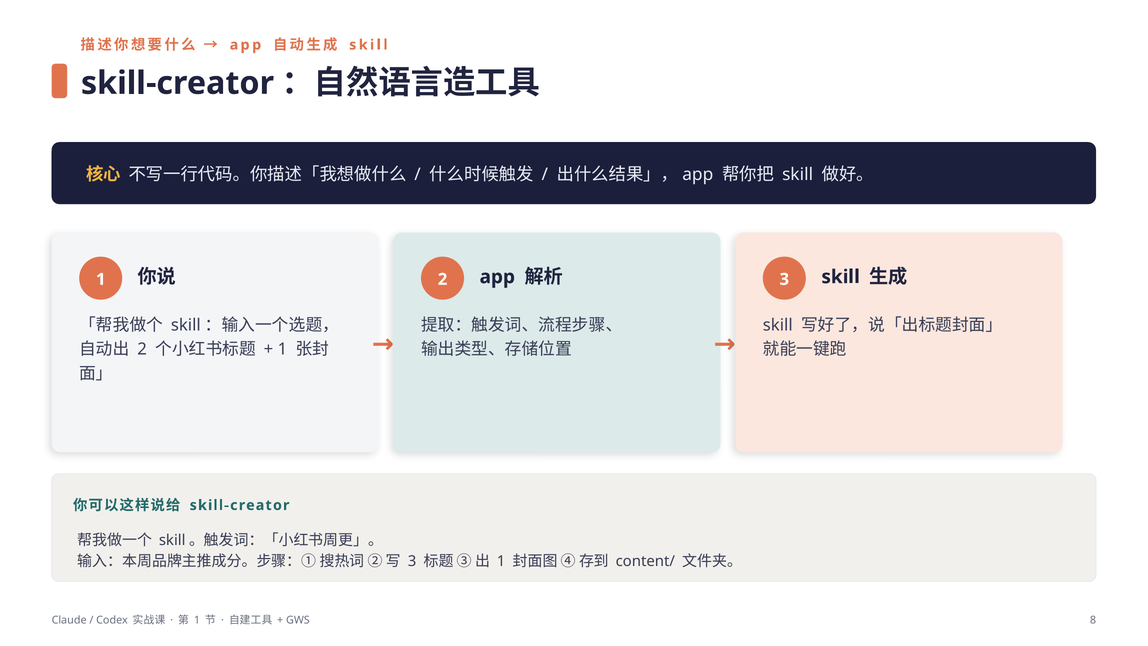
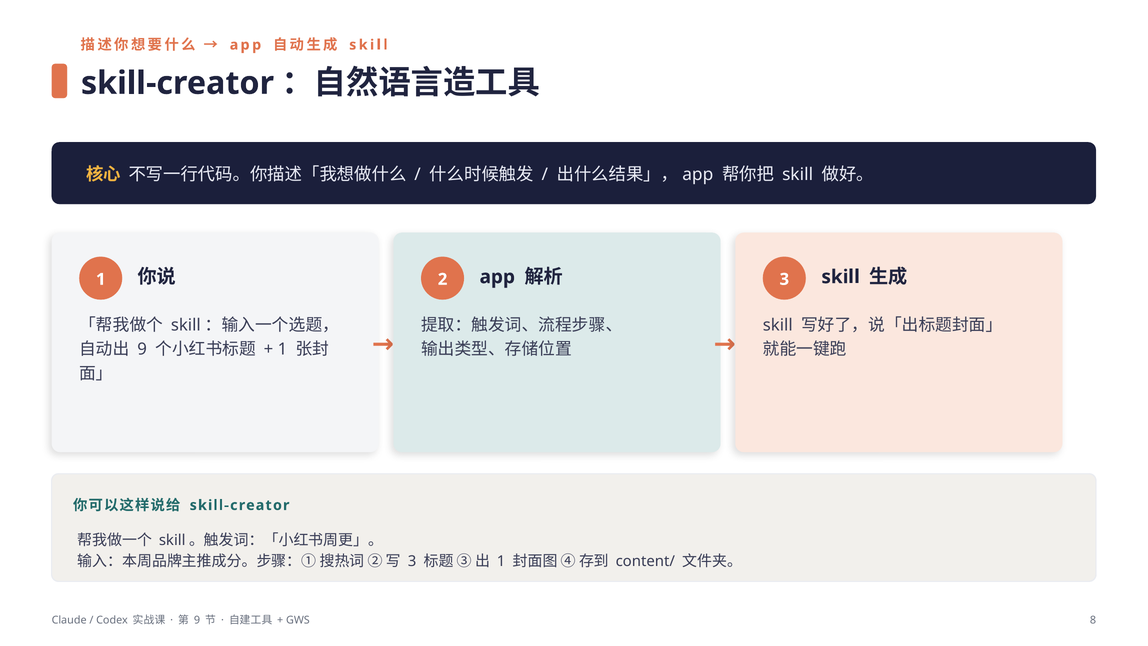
2: 2 -> 9 (142, 349)
1: 1 -> 9 (197, 620)
